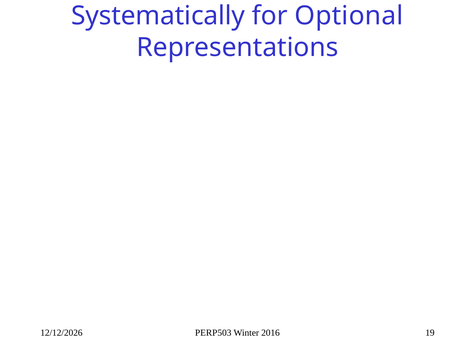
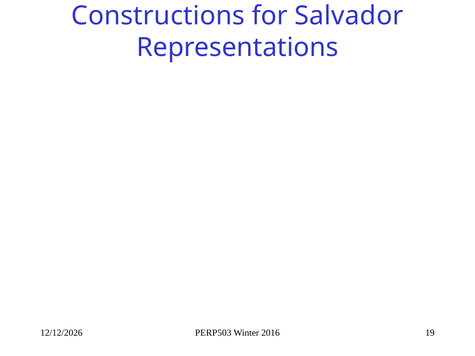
Systematically: Systematically -> Constructions (158, 16)
Optional: Optional -> Salvador (349, 16)
